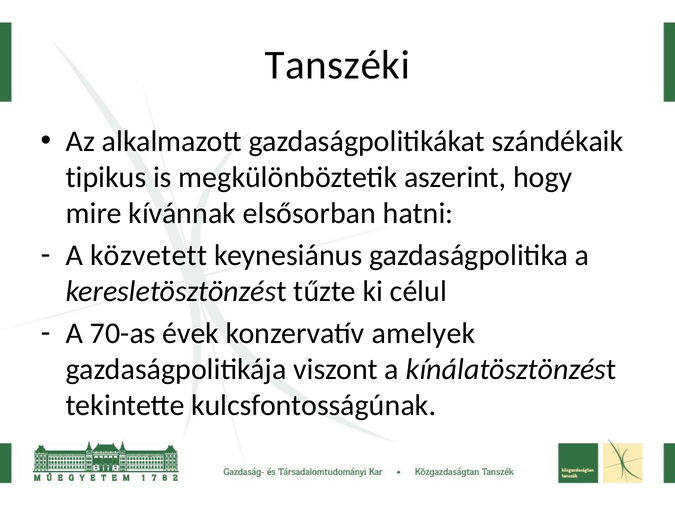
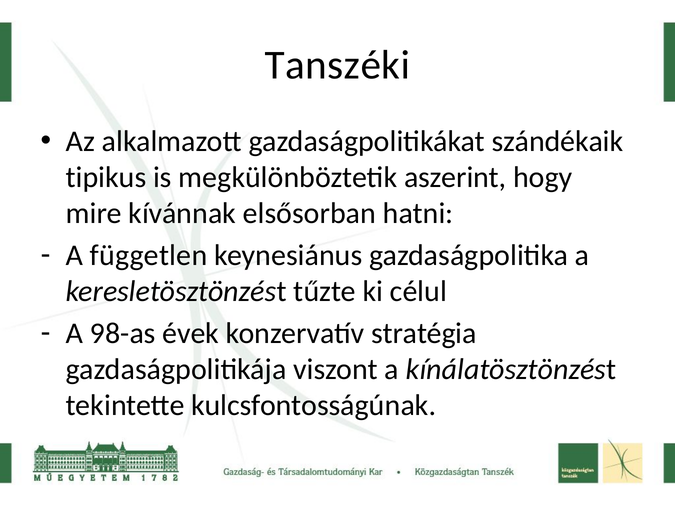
közvetett: közvetett -> független (149, 256)
70-as: 70-as -> 98-as (123, 334)
amelyek: amelyek -> stratégia (424, 334)
